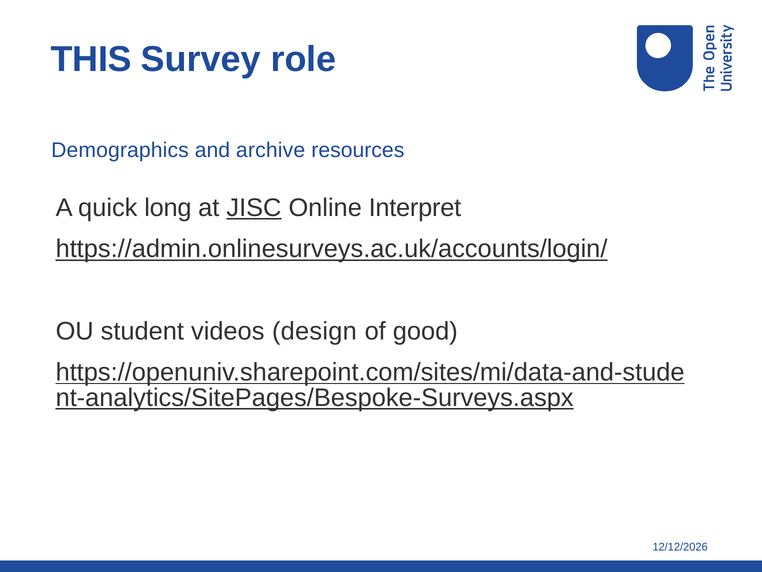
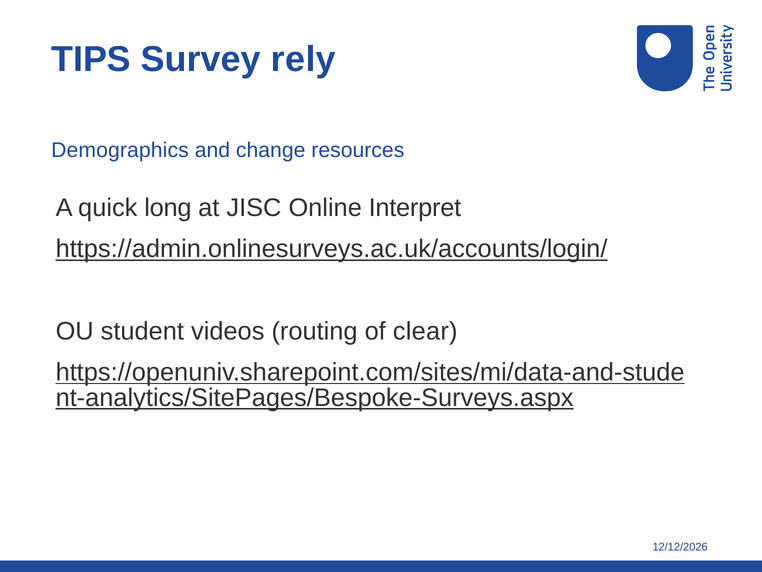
THIS: THIS -> TIPS (91, 59)
role: role -> rely (303, 59)
archive: archive -> change (271, 150)
JISC underline: present -> none (254, 208)
design: design -> routing (315, 331)
good: good -> clear (425, 331)
